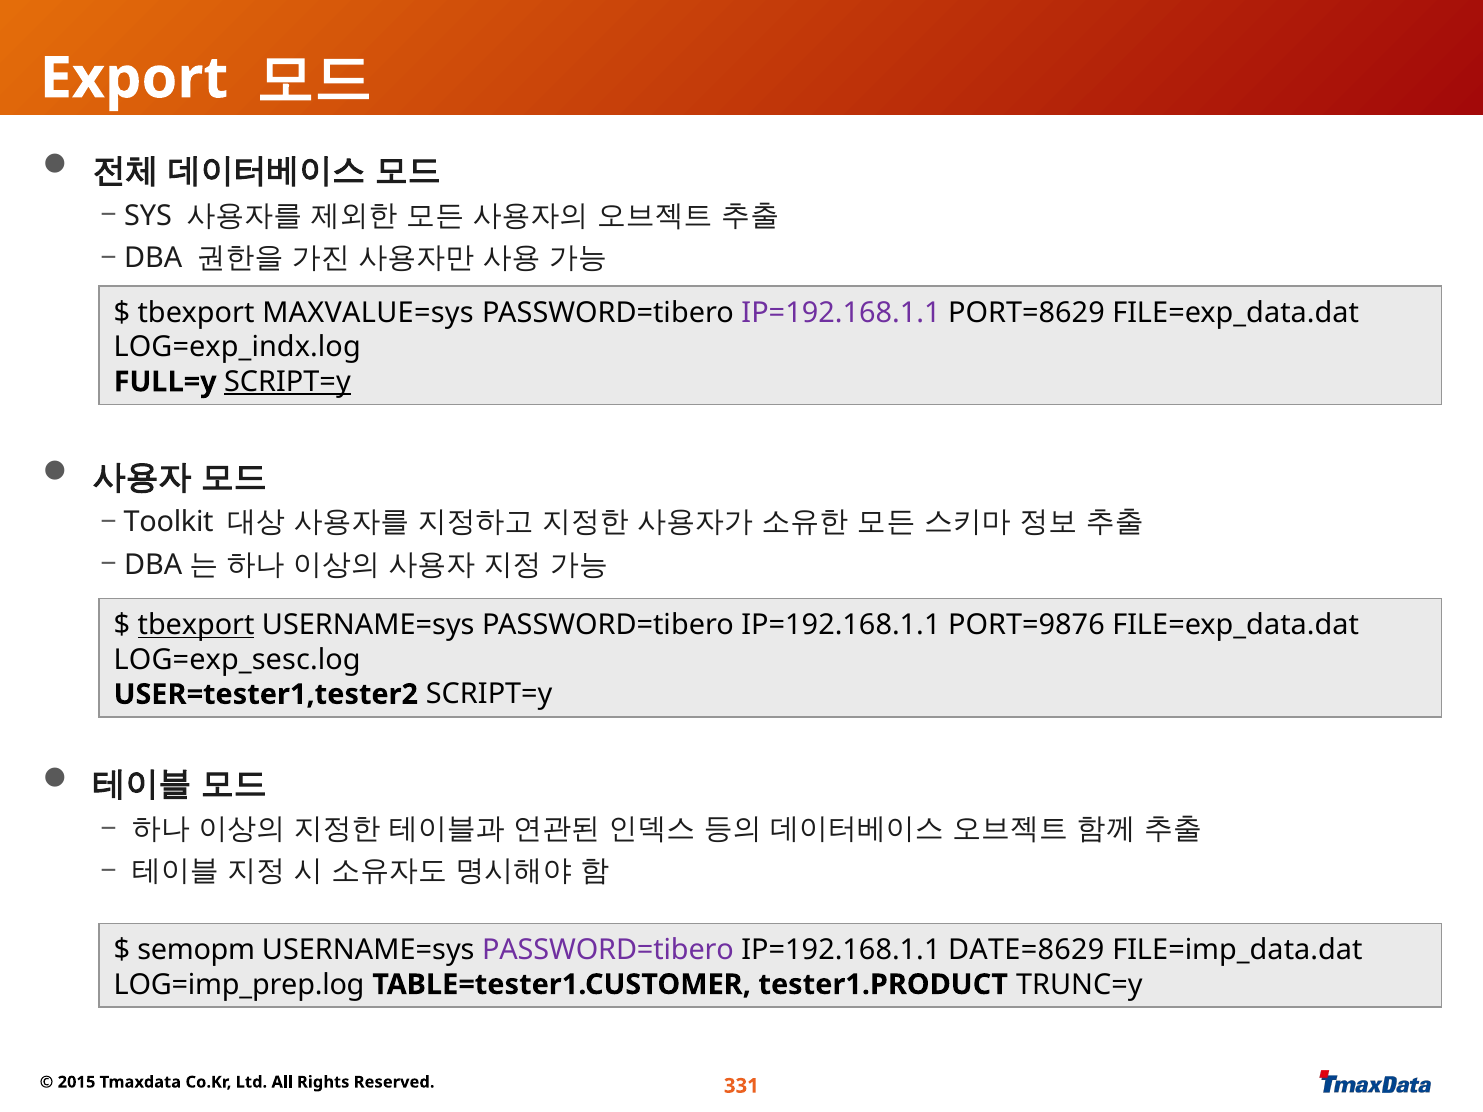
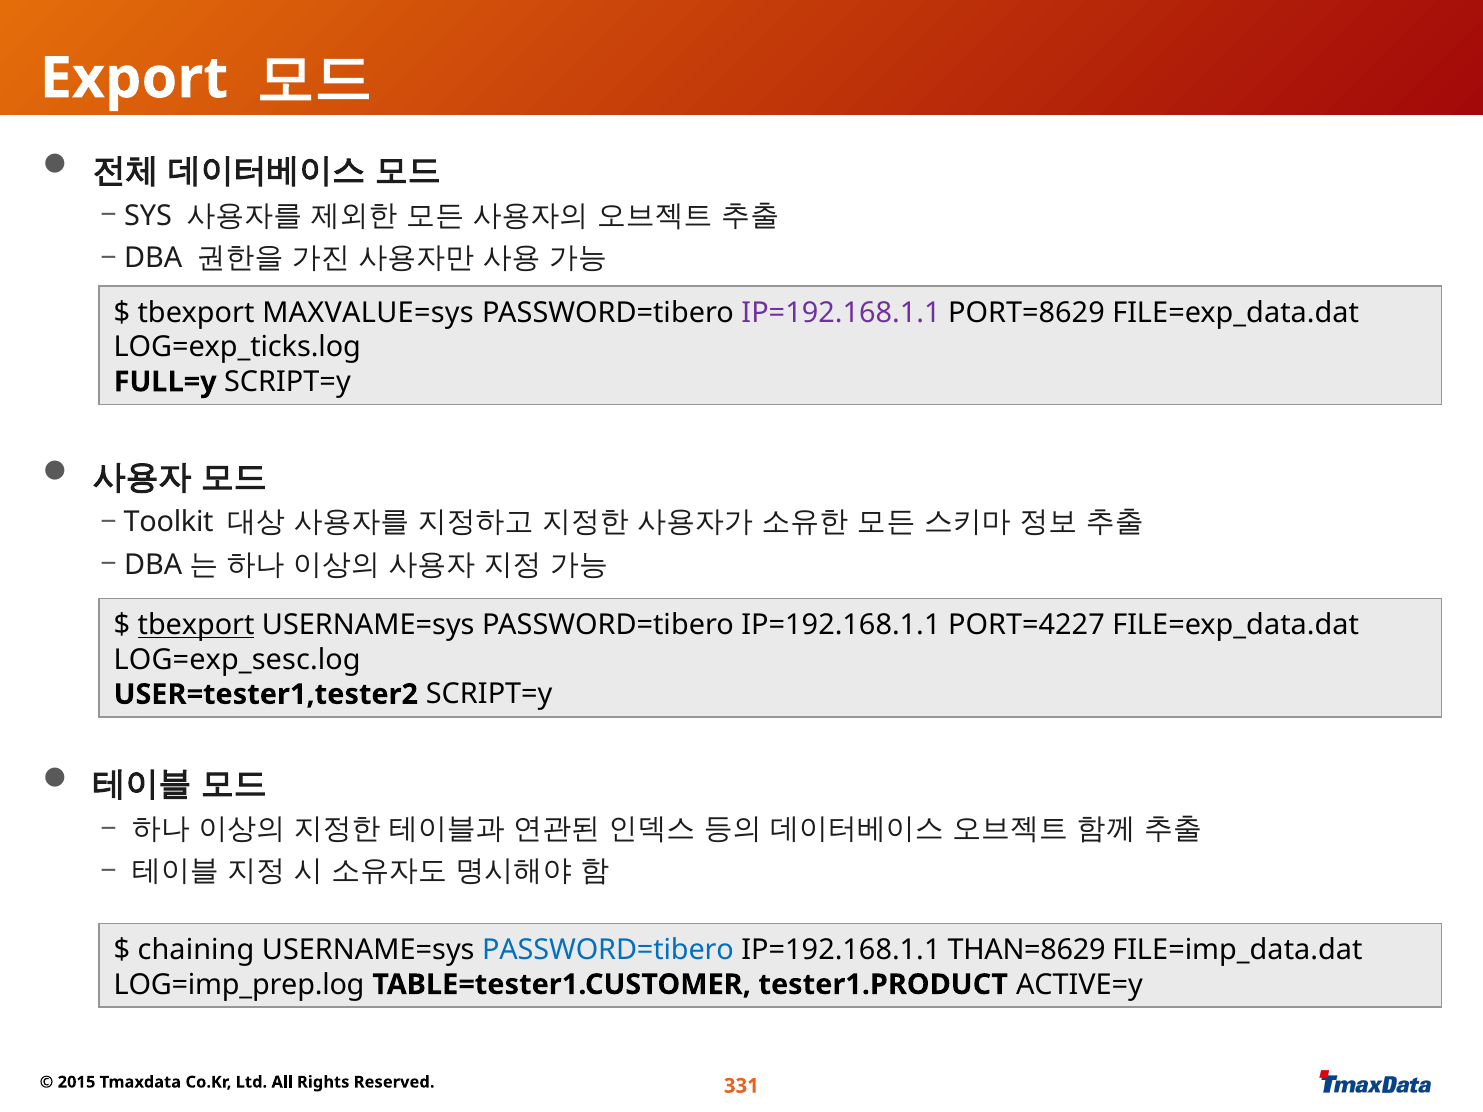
LOG=exp_indx.log: LOG=exp_indx.log -> LOG=exp_ticks.log (237, 347)
SCRIPT=y underline: present -> none (287, 382)
PORT=9876: PORT=9876 -> PORT=4227 (1026, 625)
semopm: semopm -> chaining (196, 950)
PASSWORD=tibero colour: purple -> blue (608, 950)
DATE=8629: DATE=8629 -> THAN=8629 (1027, 950)
TRUNC=y: TRUNC=y -> ACTIVE=y (1079, 985)
